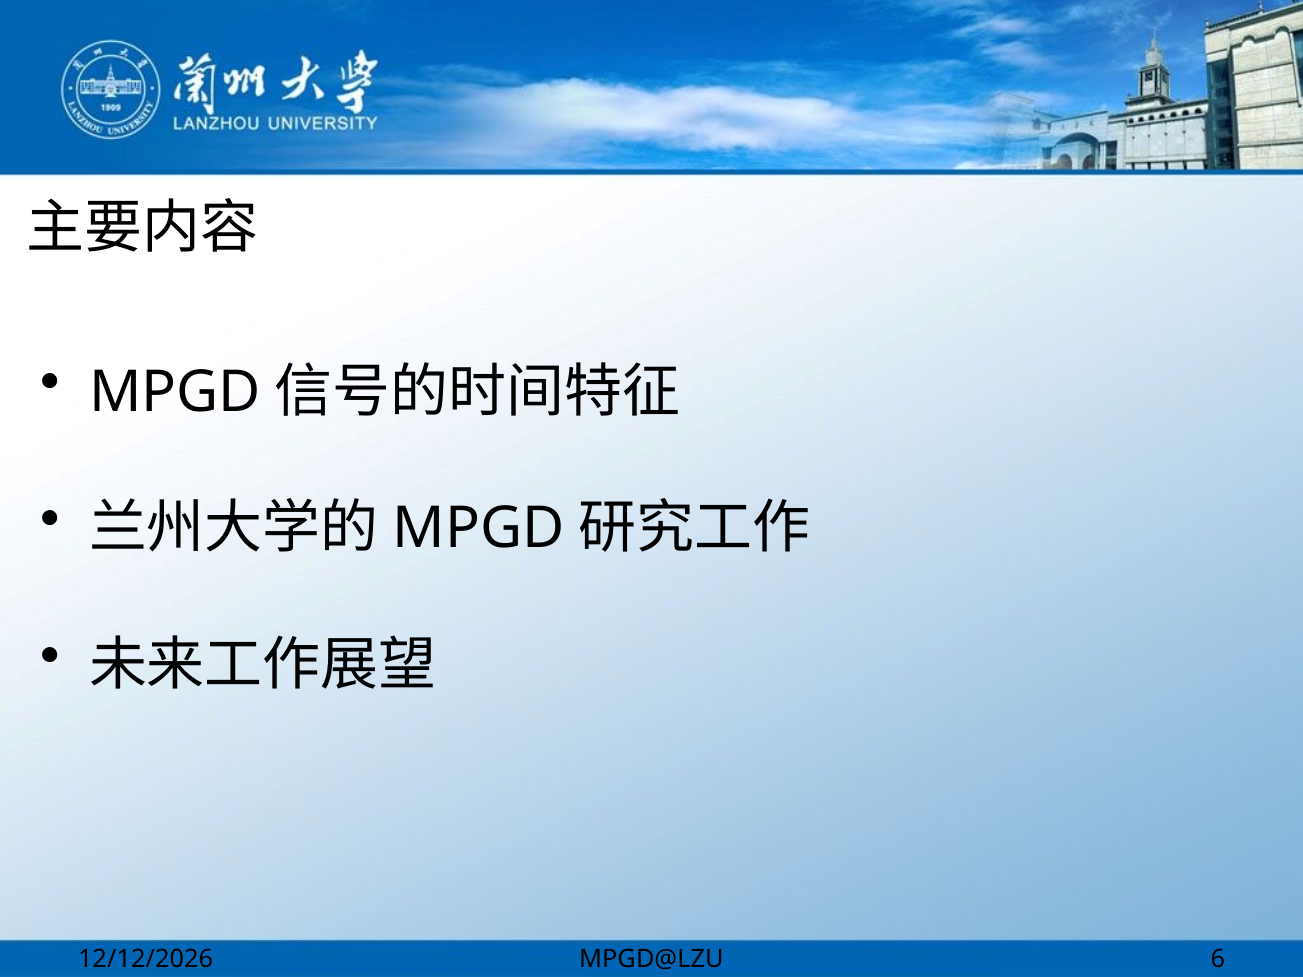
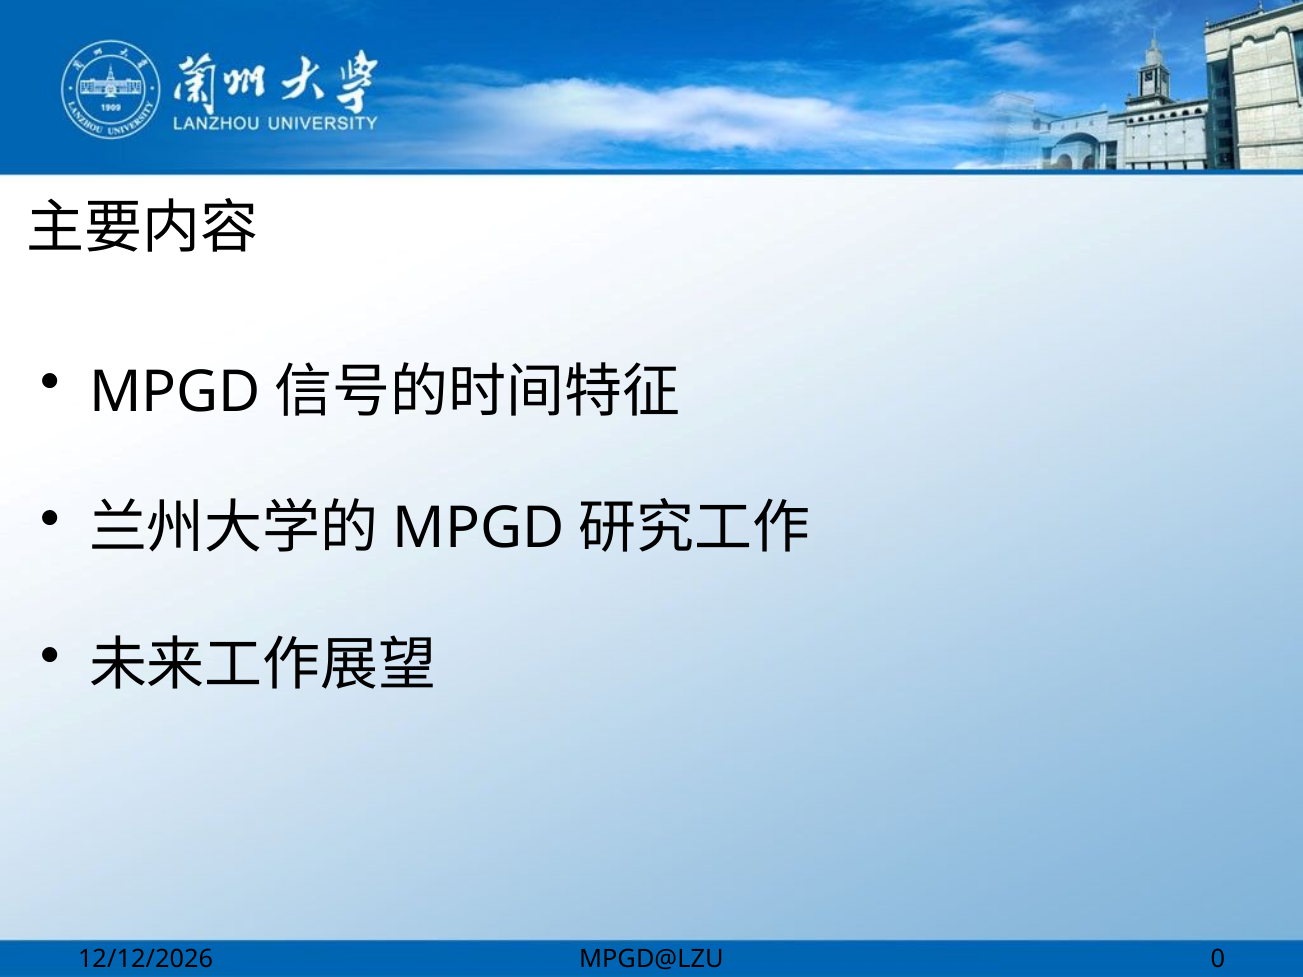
6: 6 -> 0 (1218, 960)
